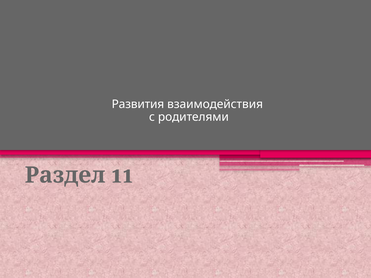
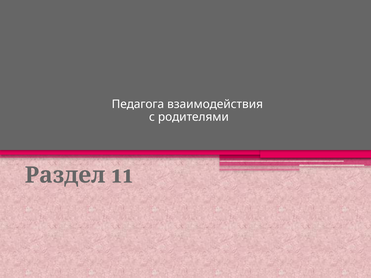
Развития: Развития -> Педагога (138, 104)
